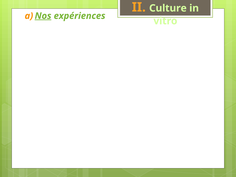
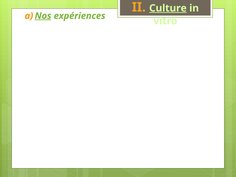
Culture underline: none -> present (168, 8)
